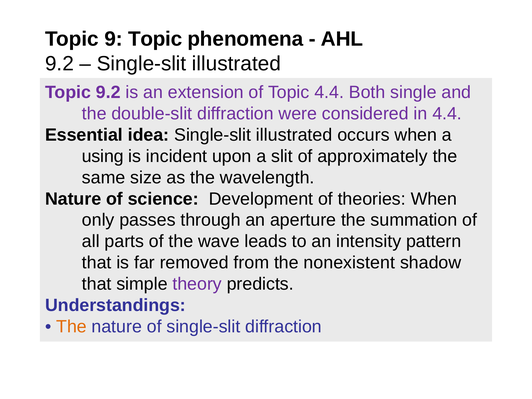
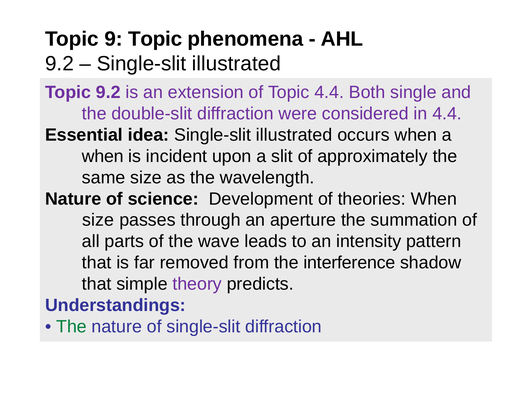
using: using -> when (103, 156)
only: only -> size (98, 220)
nonexistent: nonexistent -> interference (349, 263)
The colour: orange -> green (71, 327)
